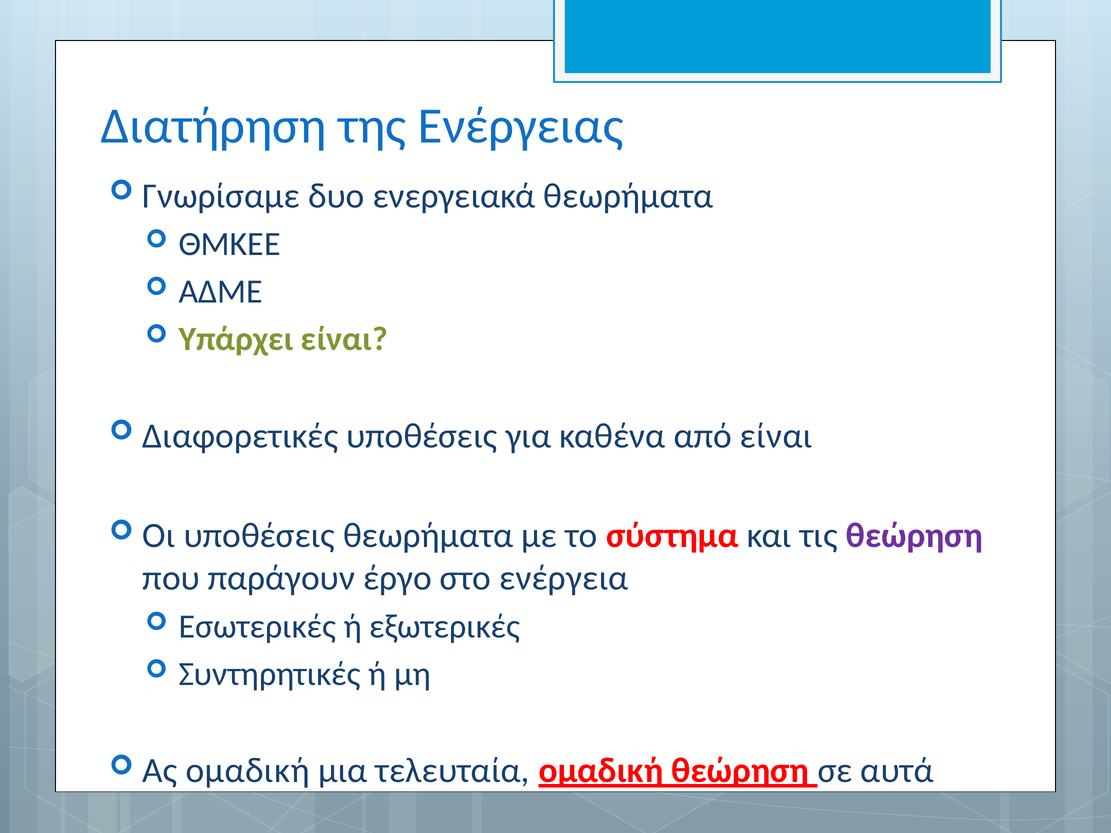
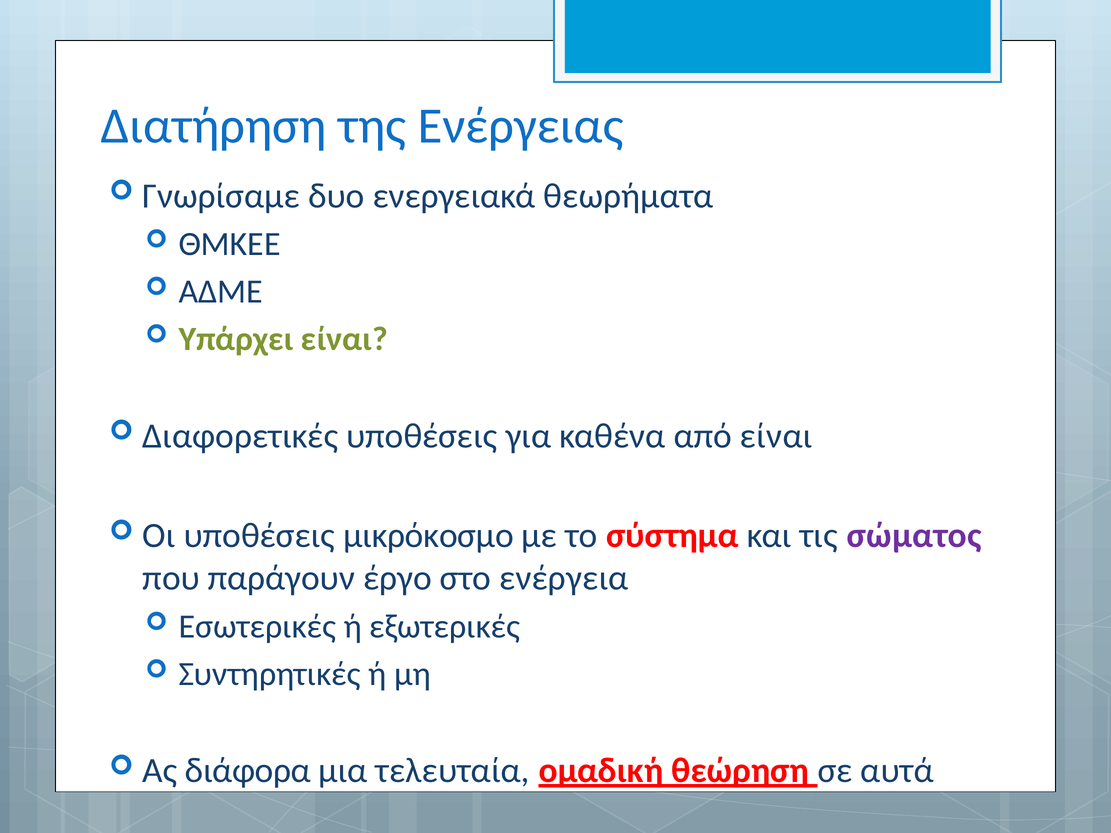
υποθέσεις θεωρήματα: θεωρήματα -> μικρόκοσμο (428, 536)
τις θεώρηση: θεώρηση -> σώματος (914, 536)
Ας ομαδική: ομαδική -> διάφορα (248, 771)
